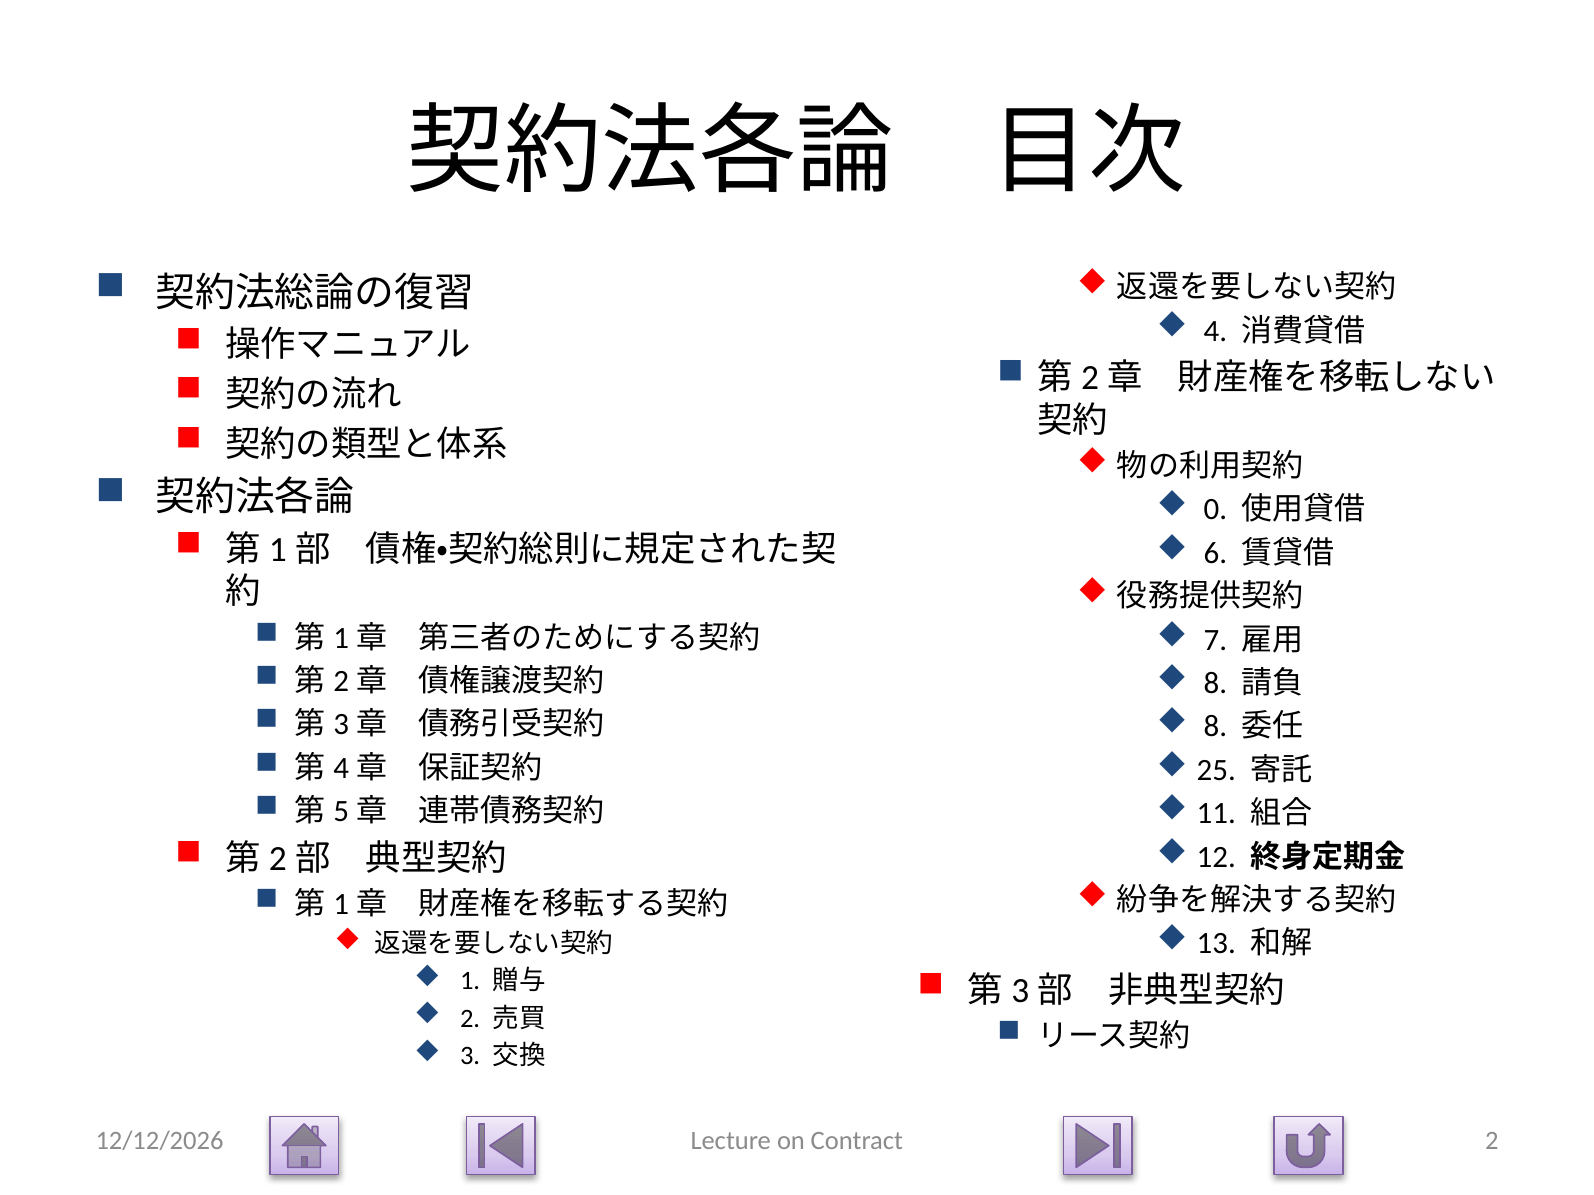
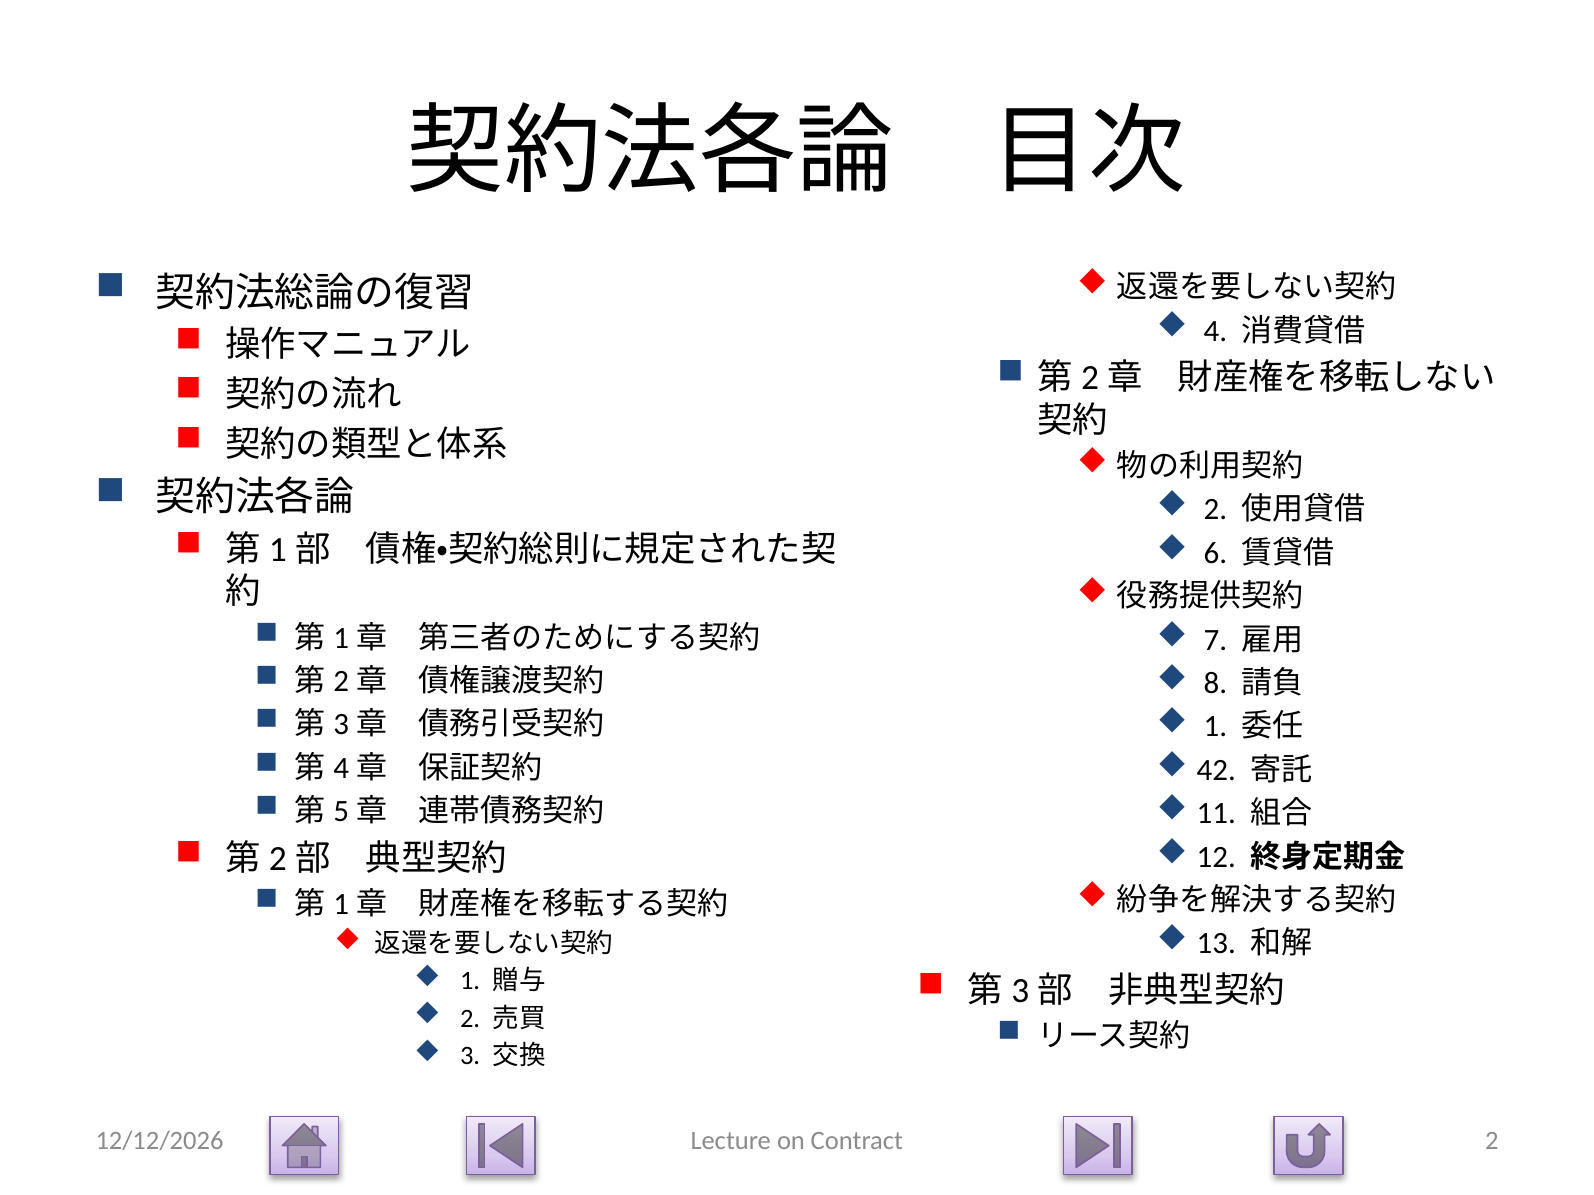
0: 0 -> 2 (1215, 510)
8: 8 -> 1 (1215, 727)
25: 25 -> 42 (1216, 770)
